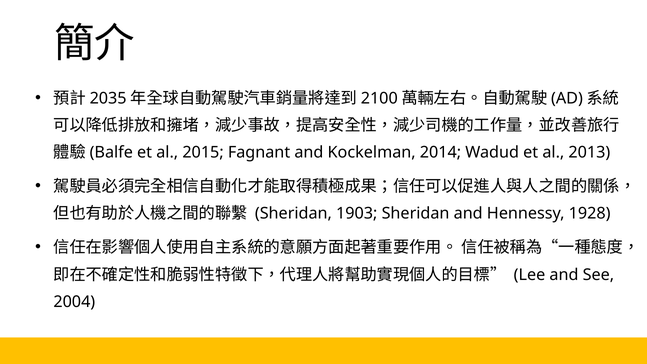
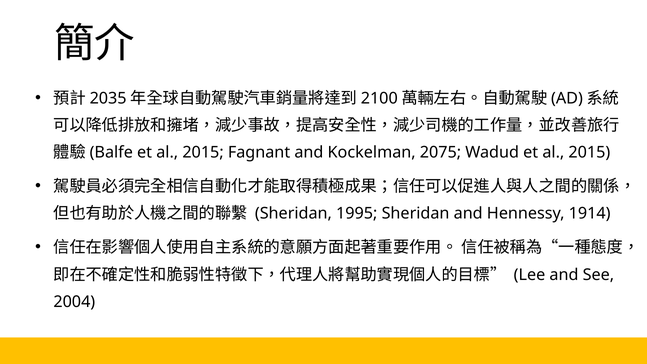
2014: 2014 -> 2075 (440, 152)
Wadud et al 2013: 2013 -> 2015 (589, 152)
1903: 1903 -> 1995 (357, 214)
1928: 1928 -> 1914 (590, 214)
